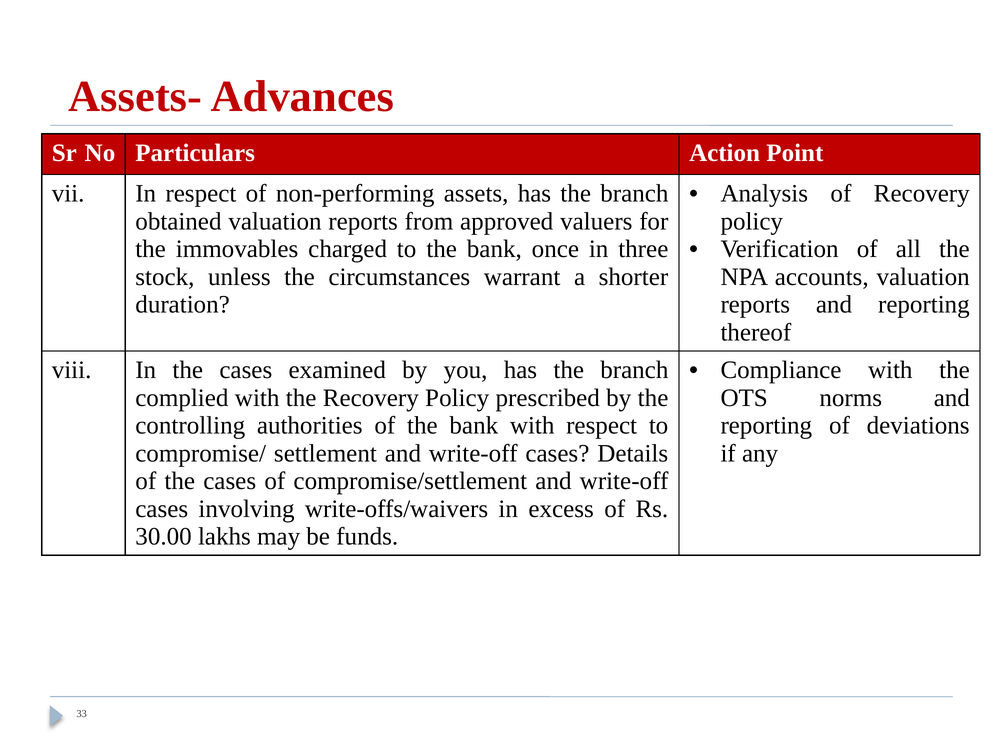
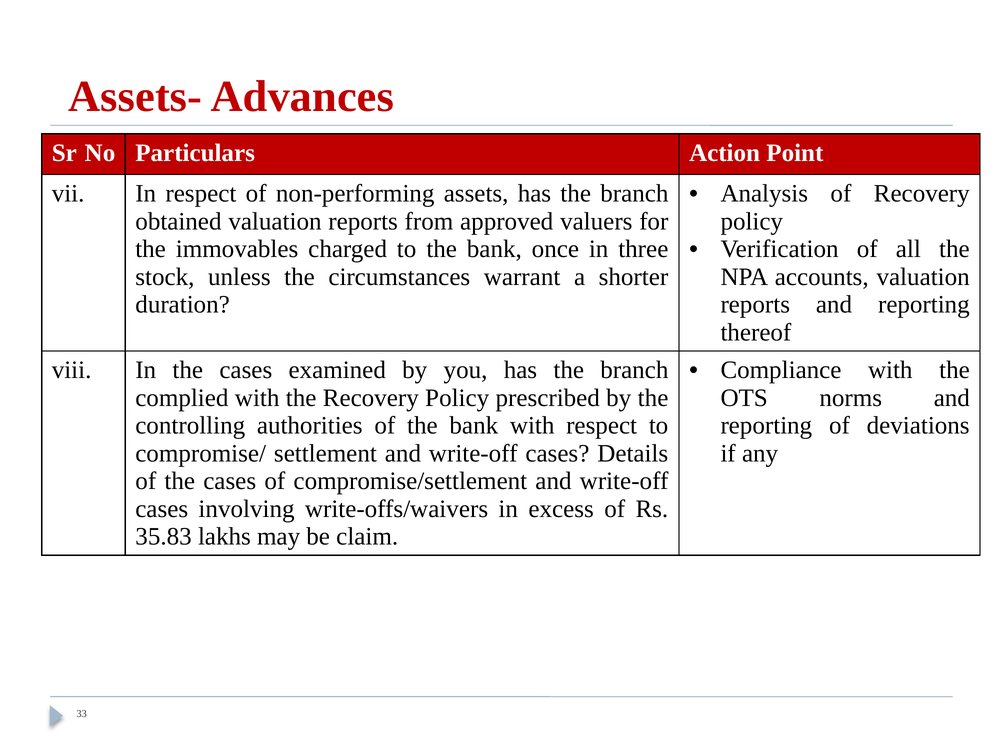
30.00: 30.00 -> 35.83 (164, 537)
funds: funds -> claim (367, 537)
